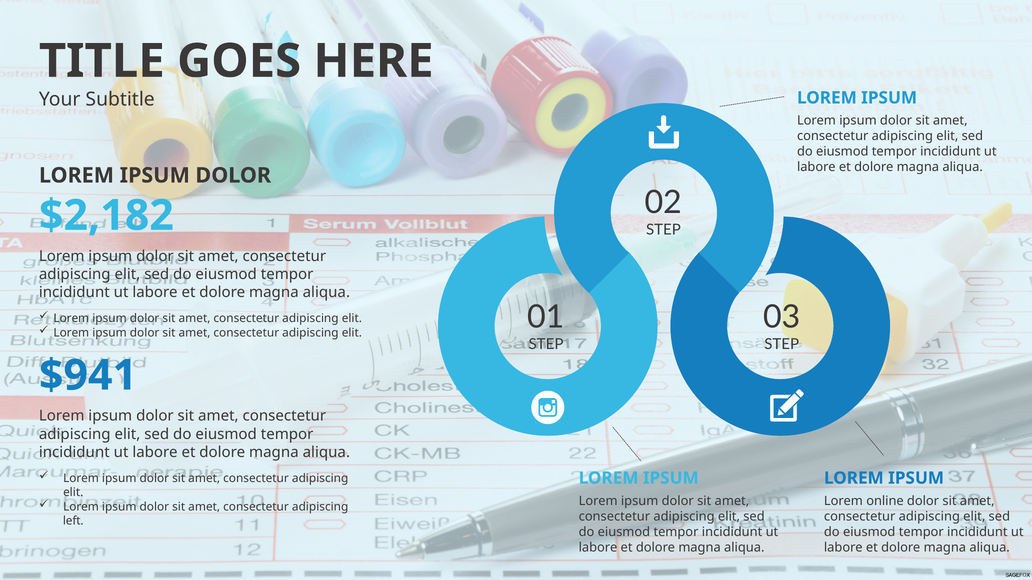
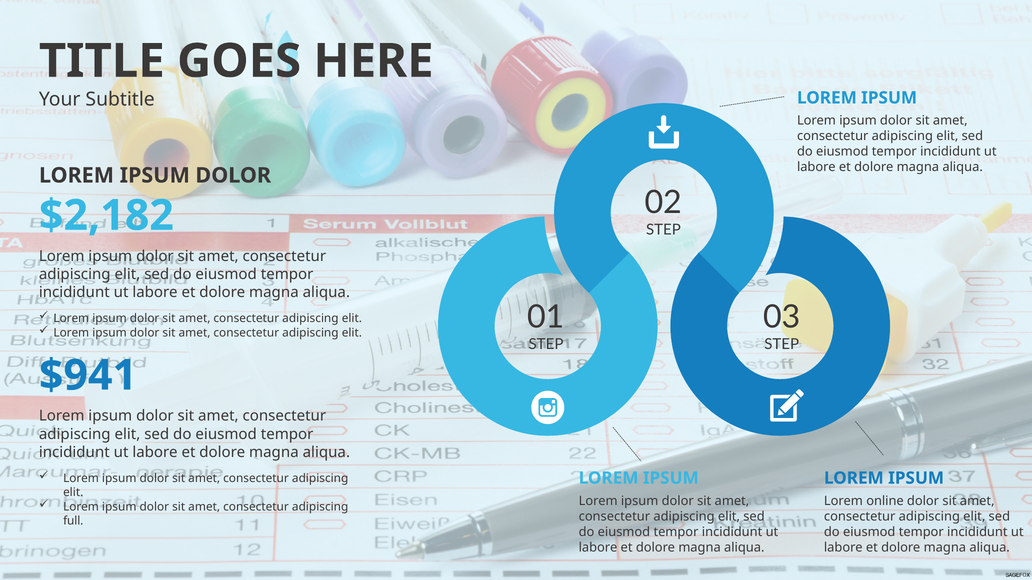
left: left -> full (73, 521)
